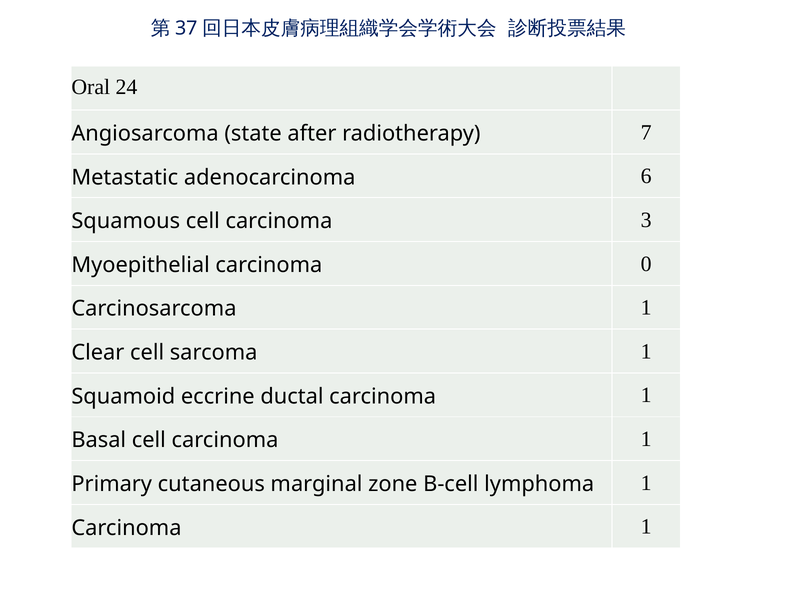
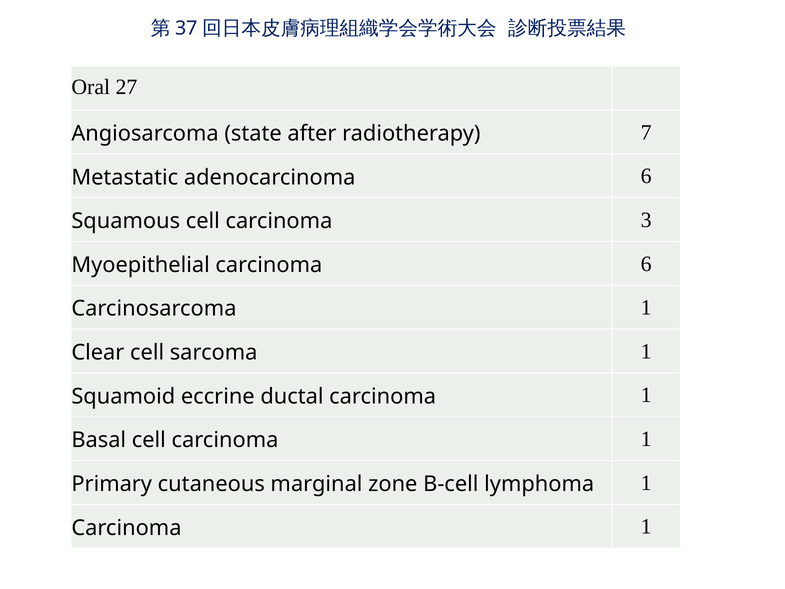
24: 24 -> 27 (126, 87)
carcinoma 0: 0 -> 6 (646, 264)
